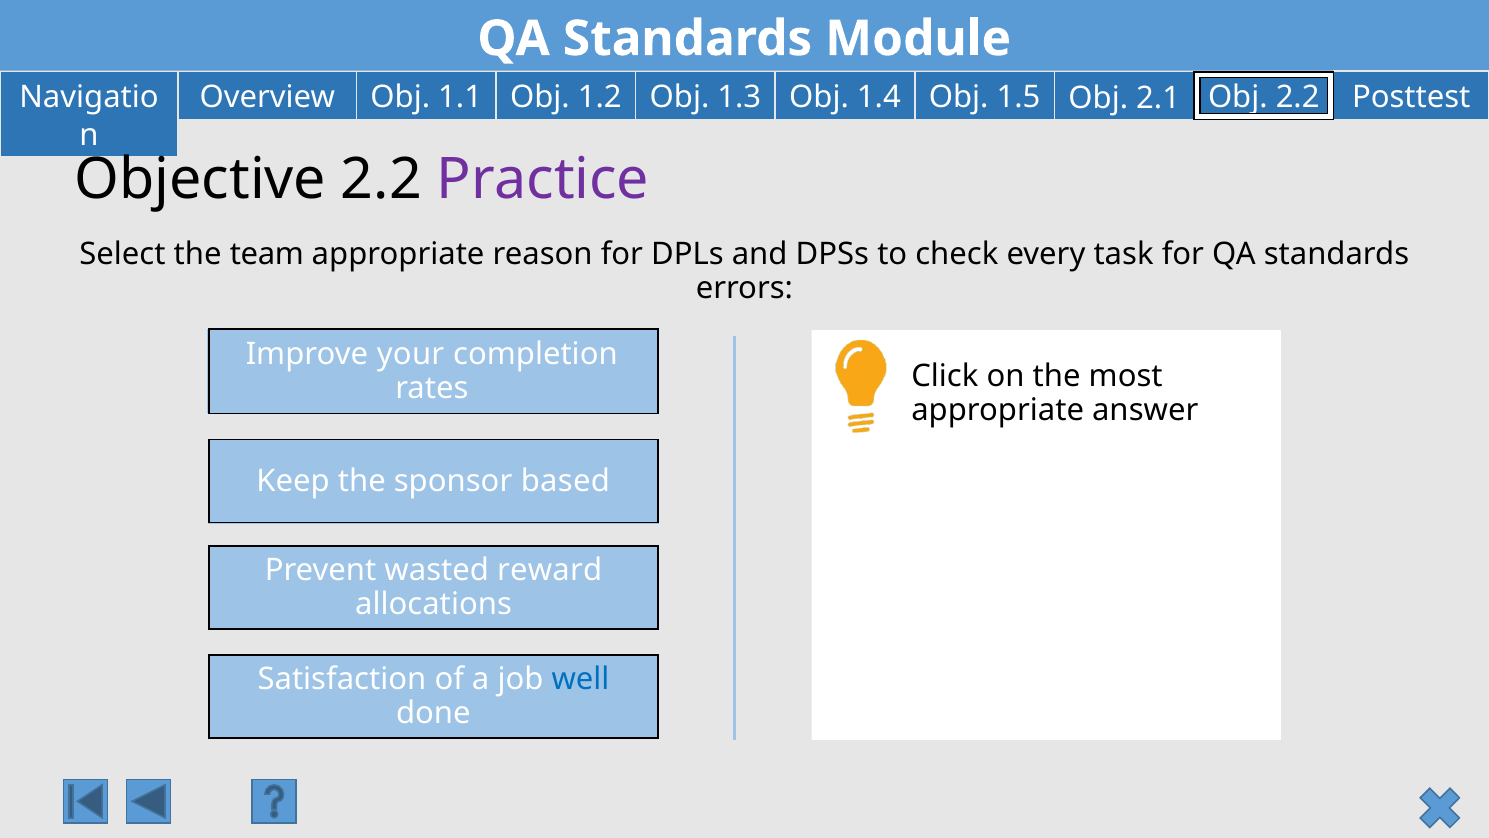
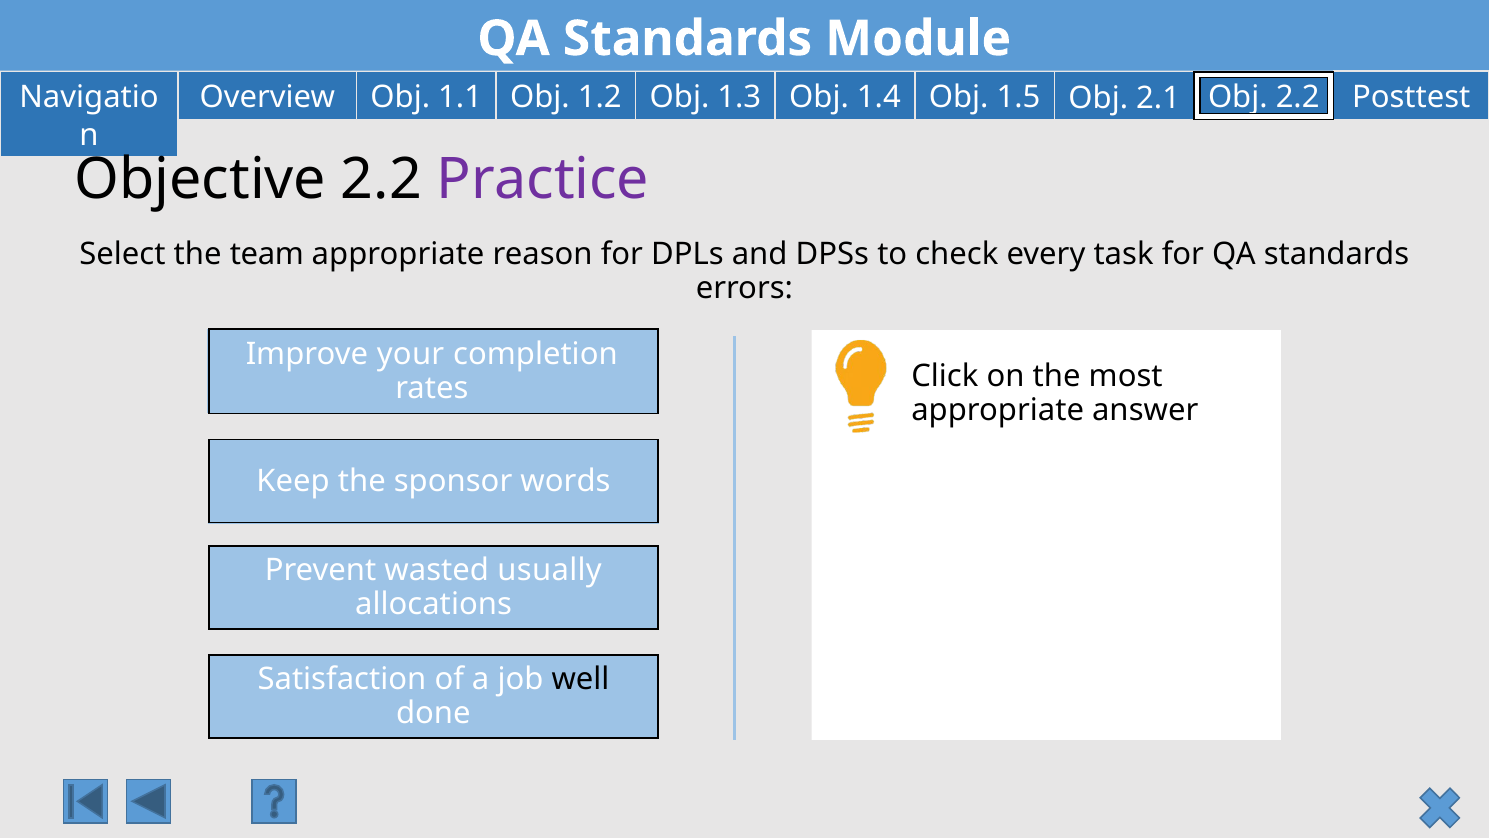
based: based -> words (566, 481)
reward: reward -> usually (550, 570)
well colour: blue -> black (581, 679)
